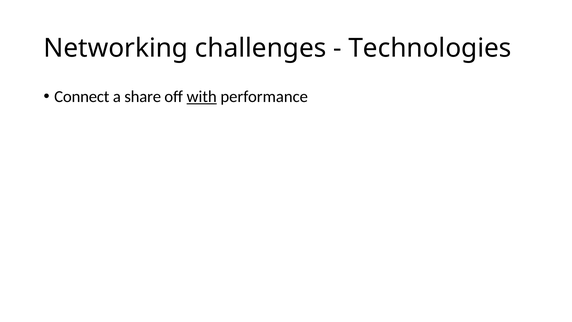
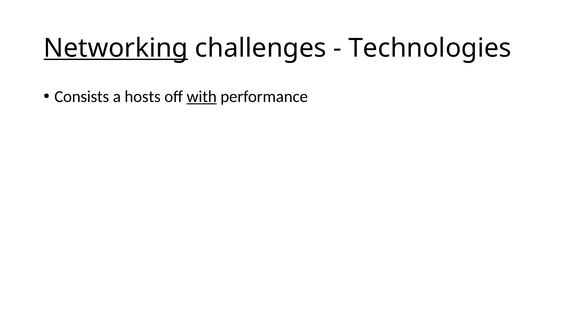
Networking underline: none -> present (116, 48)
Connect: Connect -> Consists (82, 97)
share: share -> hosts (143, 97)
